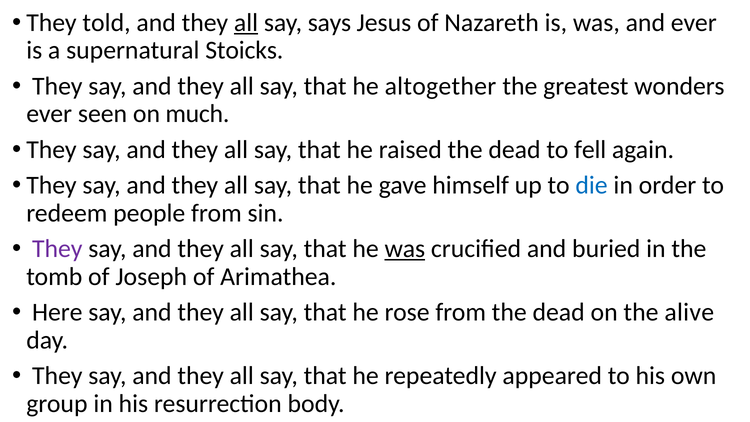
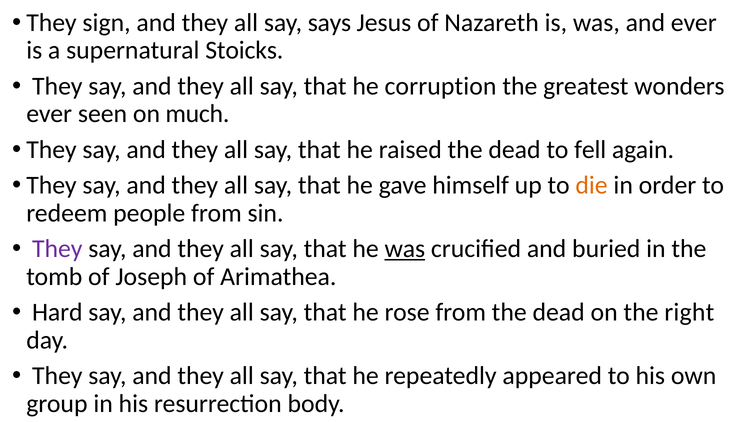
told: told -> sign (107, 23)
all underline: present -> none (246, 23)
altogether: altogether -> corruption (441, 86)
die colour: blue -> orange (592, 185)
Here: Here -> Hard (57, 312)
alive: alive -> right (689, 312)
